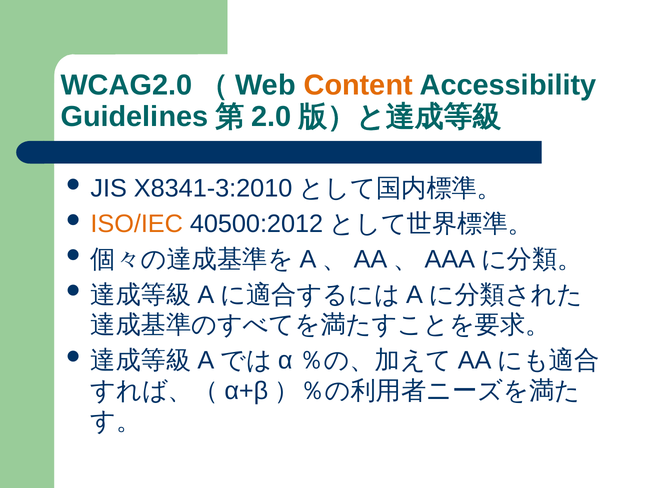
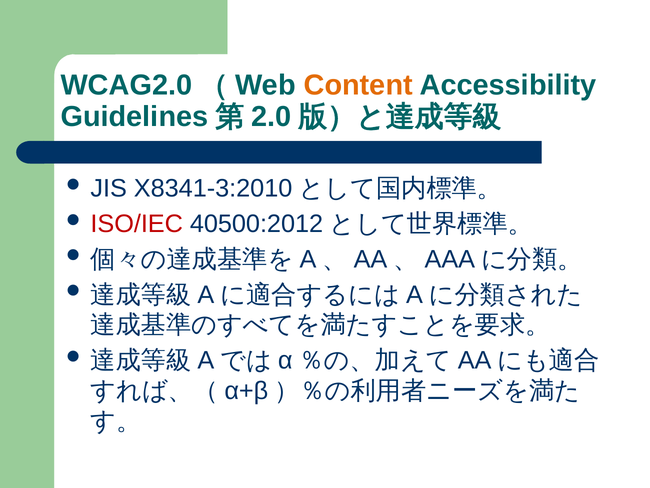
ISO/IEC colour: orange -> red (137, 224)
